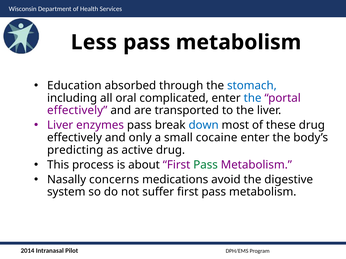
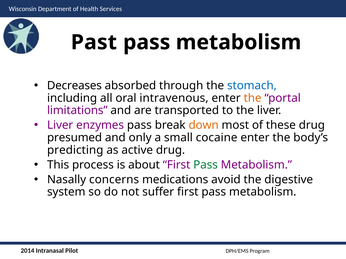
Less: Less -> Past (94, 42)
Education: Education -> Decreases (74, 86)
complicated: complicated -> intravenous (174, 98)
the colour: blue -> orange (253, 98)
effectively: effectively -> limitations (77, 111)
down colour: blue -> orange (204, 125)
effectively: effectively -> presumed (75, 138)
